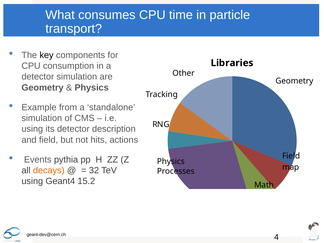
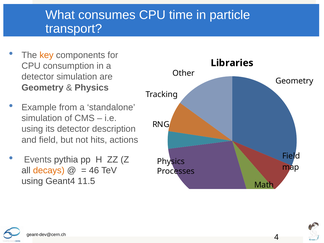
key colour: black -> orange (47, 55)
32: 32 -> 46 (94, 170)
15.2: 15.2 -> 11.5 (86, 181)
